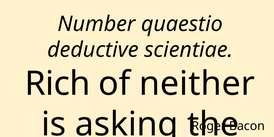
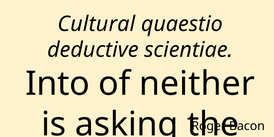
Number: Number -> Cultural (96, 24)
Rich: Rich -> Into (57, 84)
